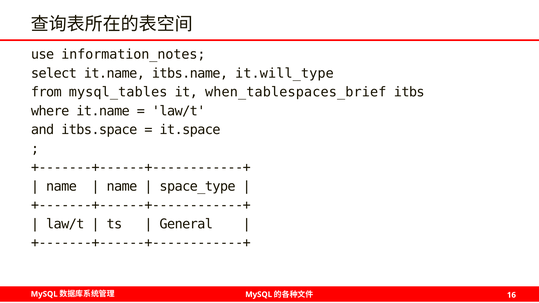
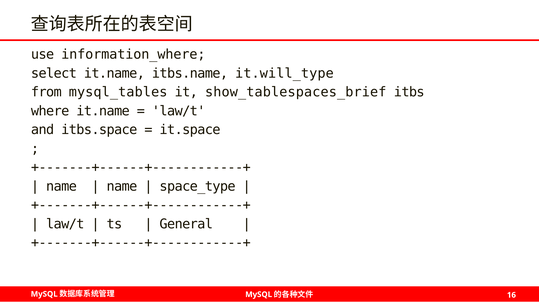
information_notes: information_notes -> information_where (133, 54)
when_tablespaces_brief: when_tablespaces_brief -> show_tablespaces_brief (296, 92)
